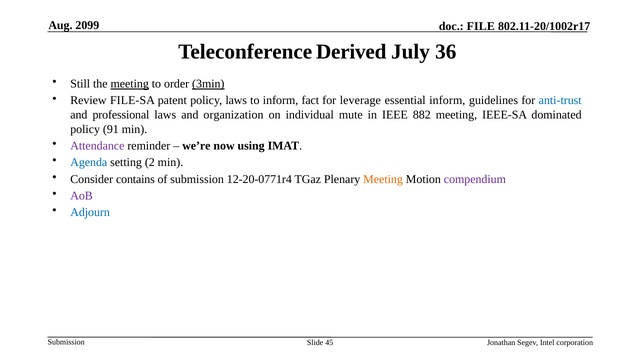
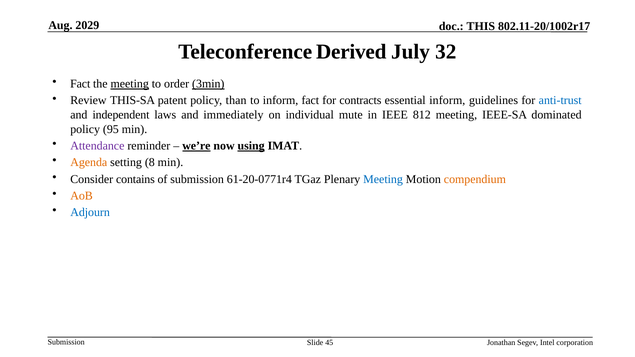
2099: 2099 -> 2029 (87, 25)
FILE: FILE -> THIS (481, 26)
36: 36 -> 32 (446, 52)
Still: Still -> Fact (80, 84)
FILE-SA: FILE-SA -> THIS-SA (133, 101)
policy laws: laws -> than (236, 101)
leverage: leverage -> contracts (360, 101)
professional: professional -> independent (121, 115)
organization: organization -> immediately (234, 115)
882: 882 -> 812 (422, 115)
91: 91 -> 95 (111, 129)
we’re underline: none -> present (196, 146)
using underline: none -> present (251, 146)
Agenda colour: blue -> orange (89, 163)
2: 2 -> 8 (150, 163)
12-20-0771r4: 12-20-0771r4 -> 61-20-0771r4 (259, 179)
Meeting colour: orange -> blue (383, 179)
compendium colour: purple -> orange (475, 179)
AoB colour: purple -> orange (82, 196)
